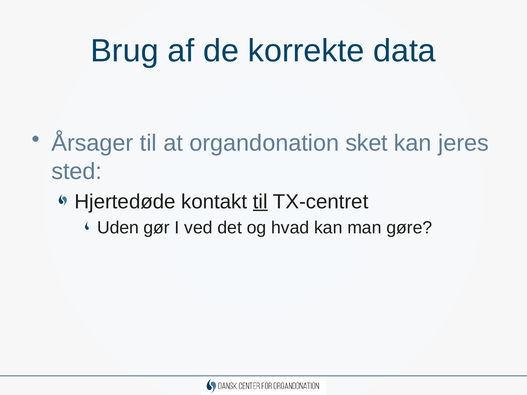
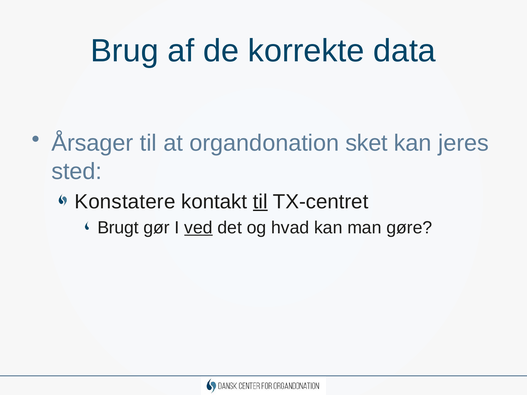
Hjertedøde: Hjertedøde -> Konstatere (125, 202)
Uden: Uden -> Brugt (118, 228)
ved underline: none -> present (198, 228)
